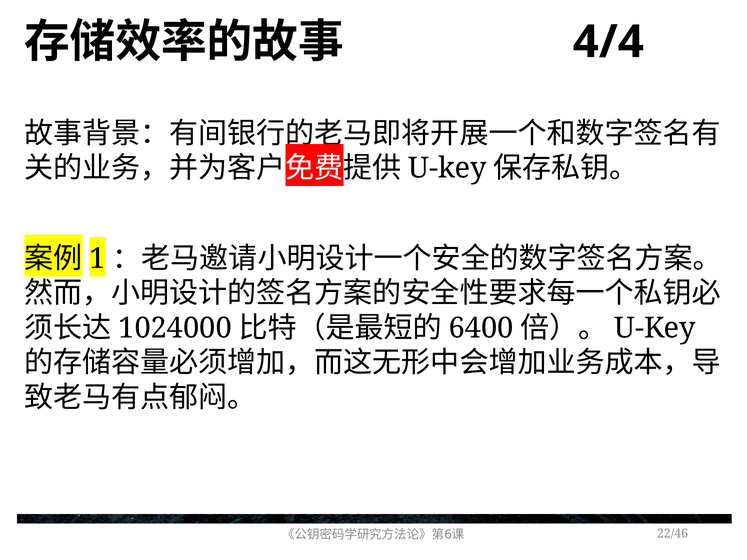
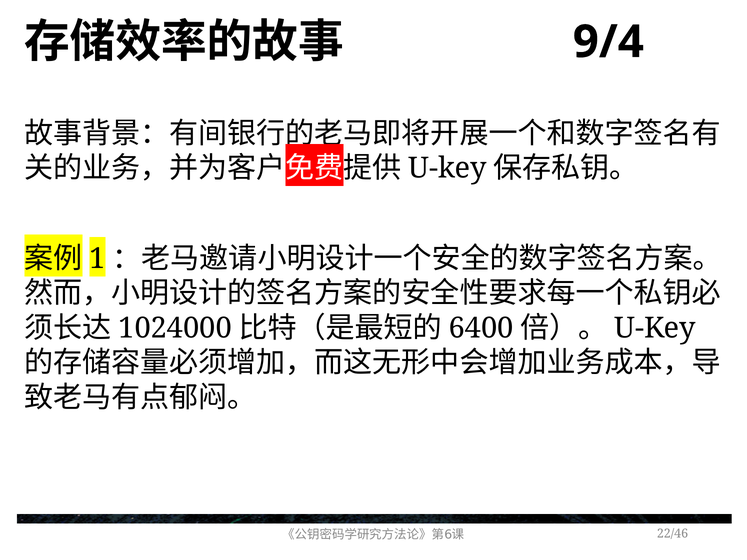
4/4: 4/4 -> 9/4 (608, 42)
